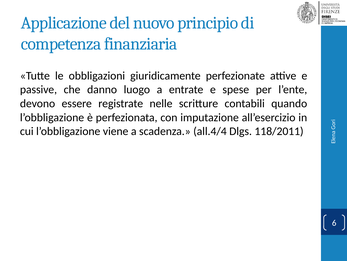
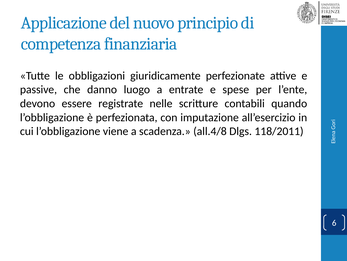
all.4/4: all.4/4 -> all.4/8 (210, 131)
